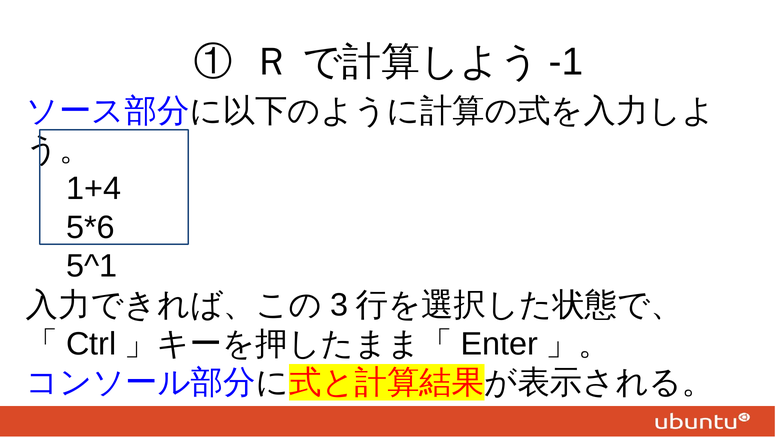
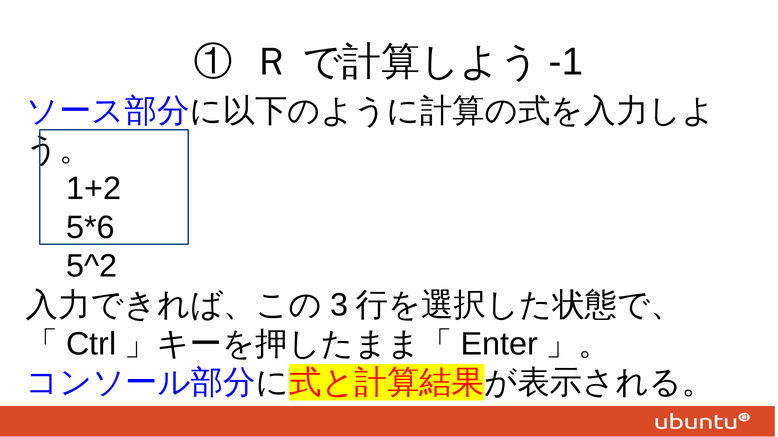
1+4: 1+4 -> 1+2 (94, 189)
5^1: 5^1 -> 5^2 (92, 267)
